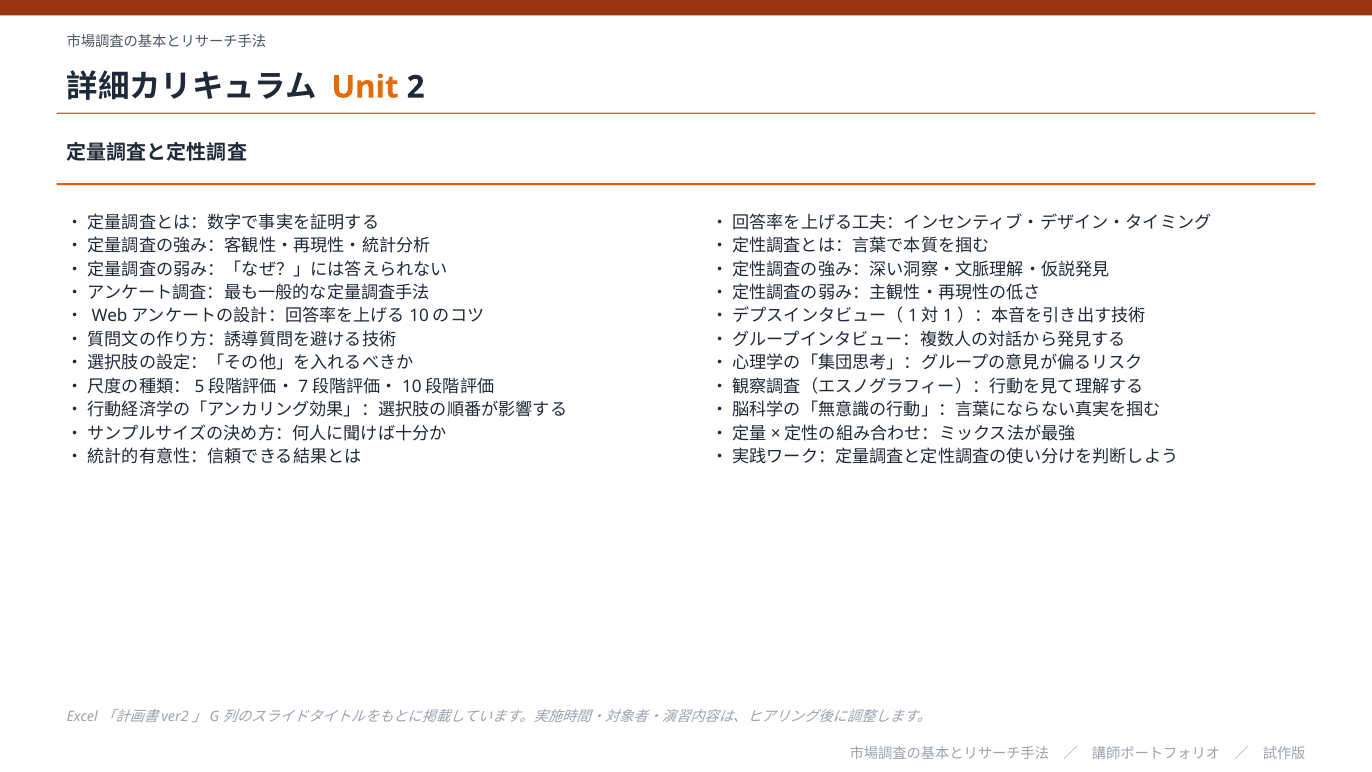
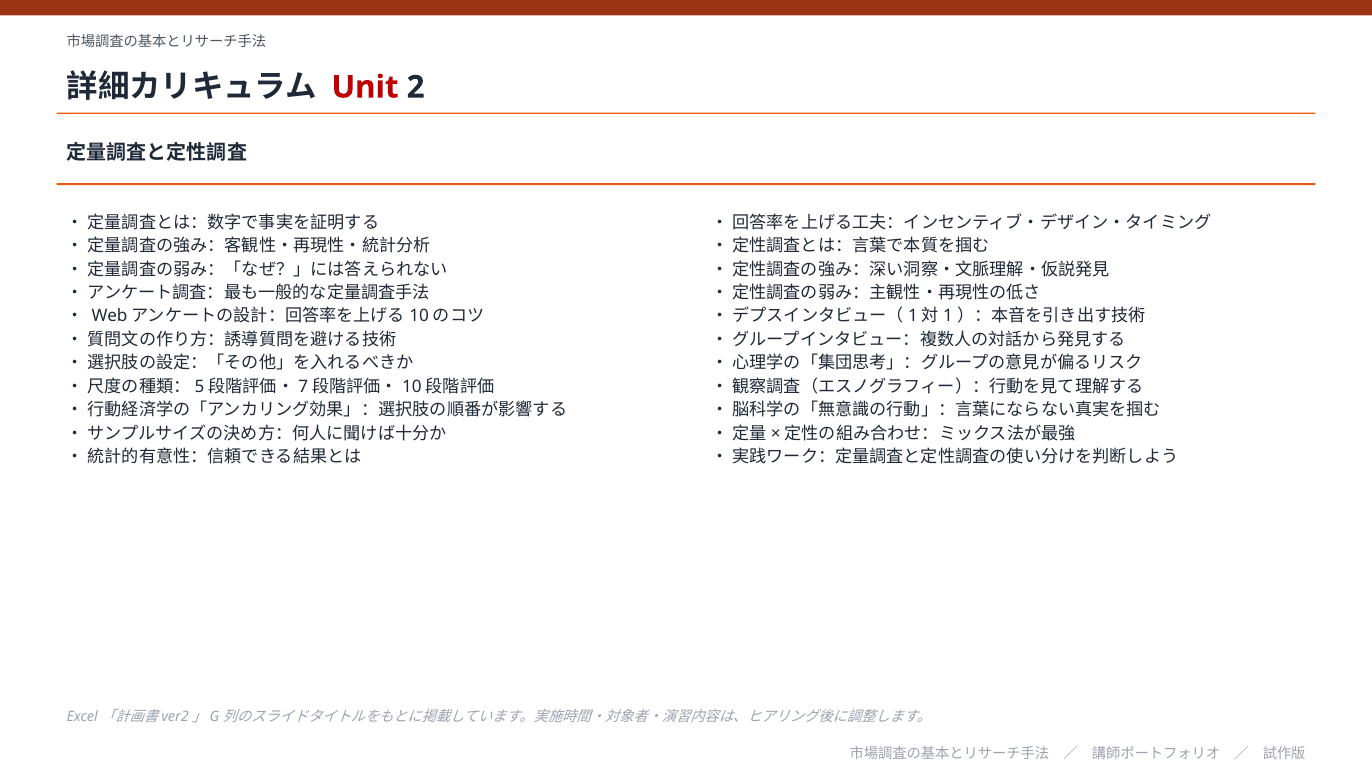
Unit colour: orange -> red (365, 87)
